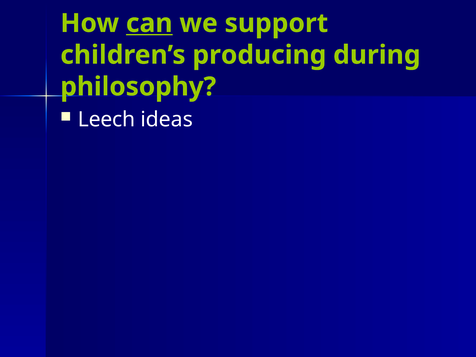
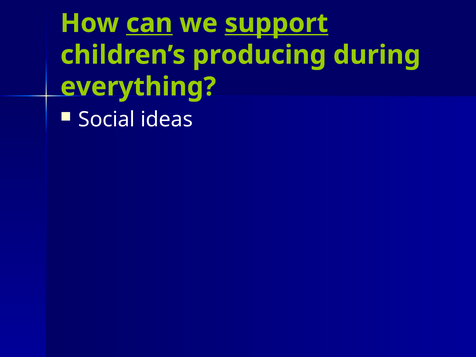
support underline: none -> present (276, 23)
philosophy: philosophy -> everything (138, 87)
Leech: Leech -> Social (107, 120)
